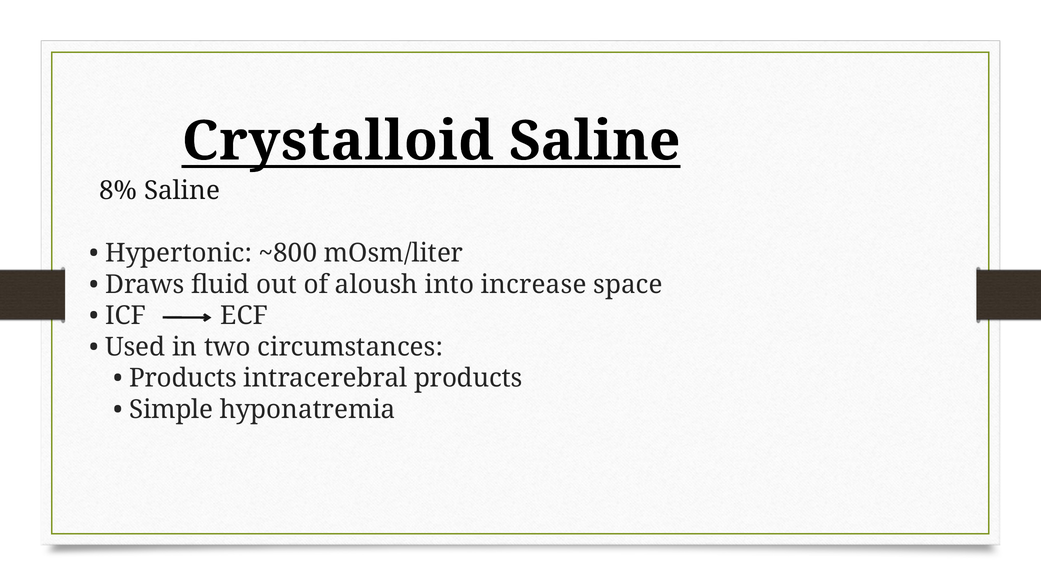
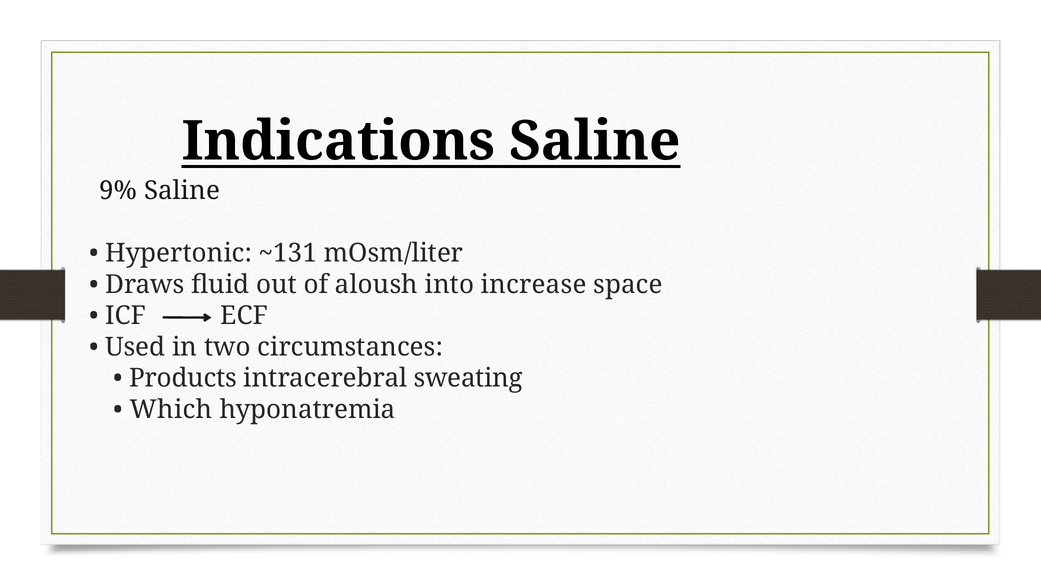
Crystalloid: Crystalloid -> Indications (338, 141)
8%: 8% -> 9% (118, 191)
~800: ~800 -> ~131 (288, 253)
intracerebral products: products -> sweating (468, 378)
Simple: Simple -> Which (171, 409)
